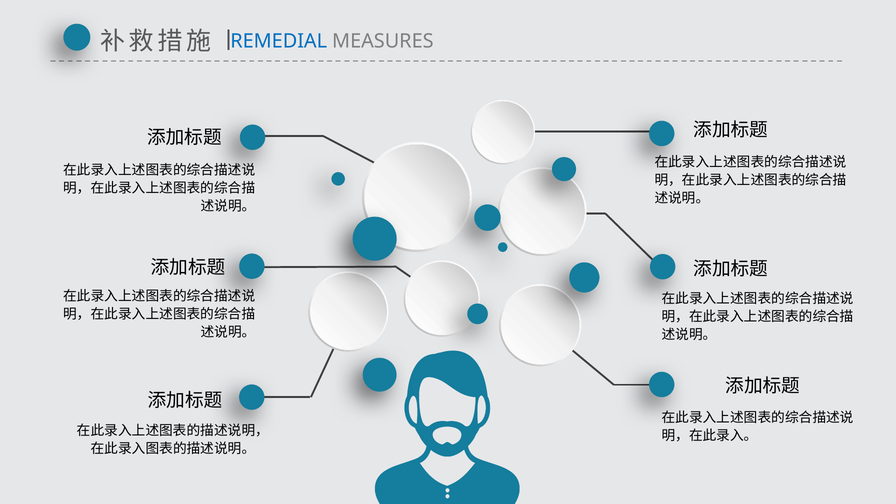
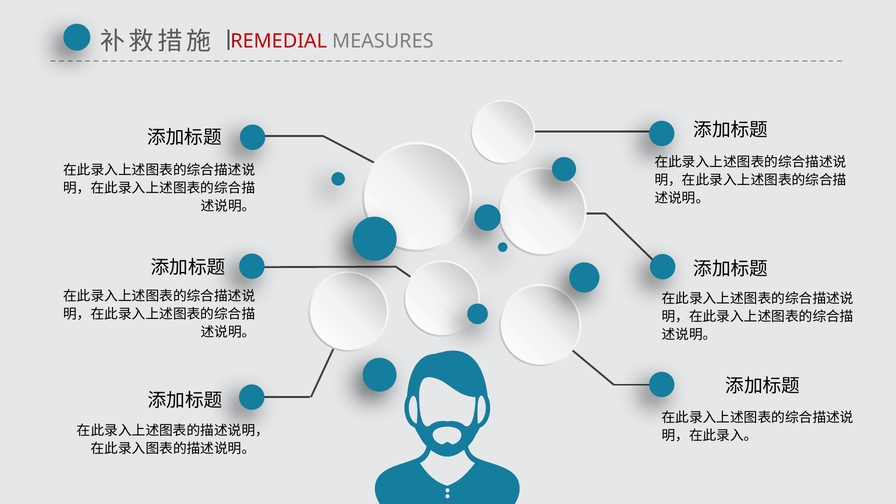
REMEDIAL colour: blue -> red (279, 41)
